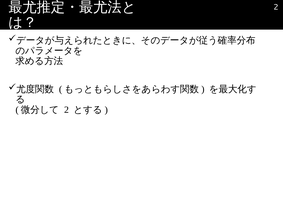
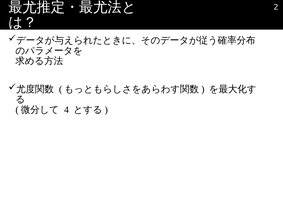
2: 2 -> 4 (67, 109)
